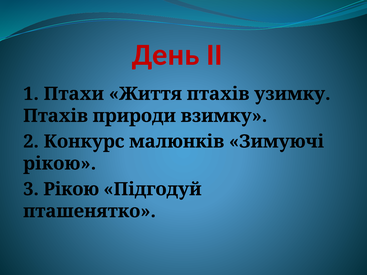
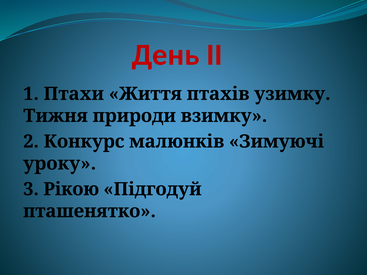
Птахів: Птахів -> Тижня (55, 116)
рікою: рікою -> уроку (60, 164)
